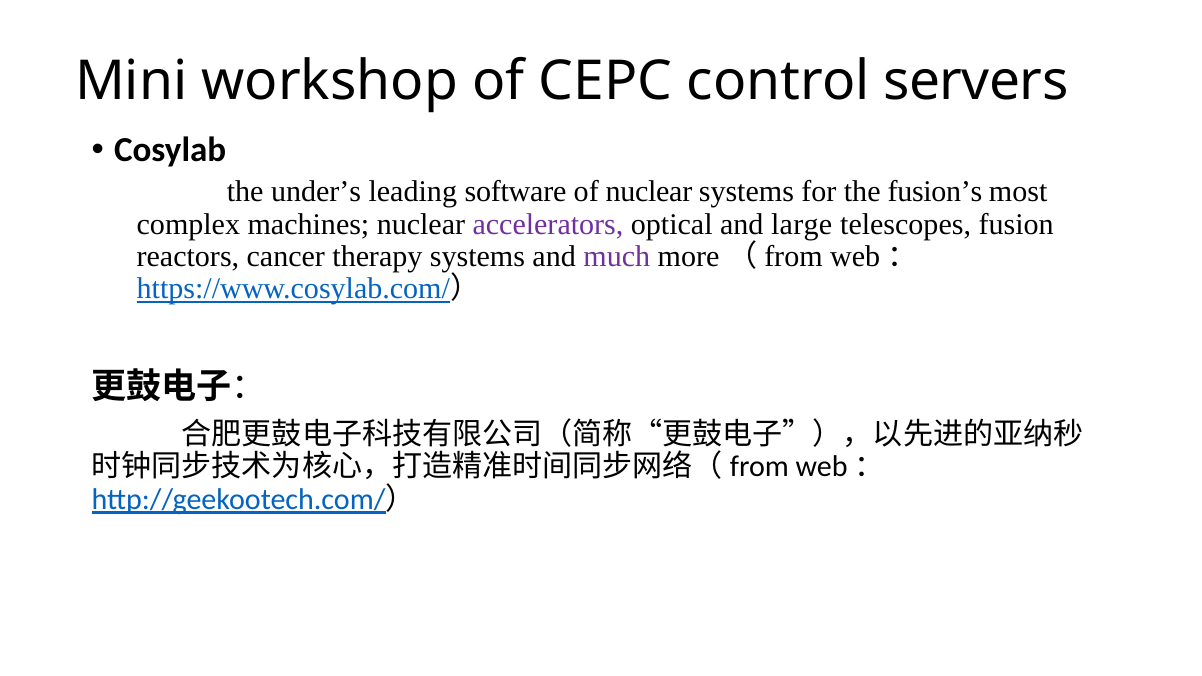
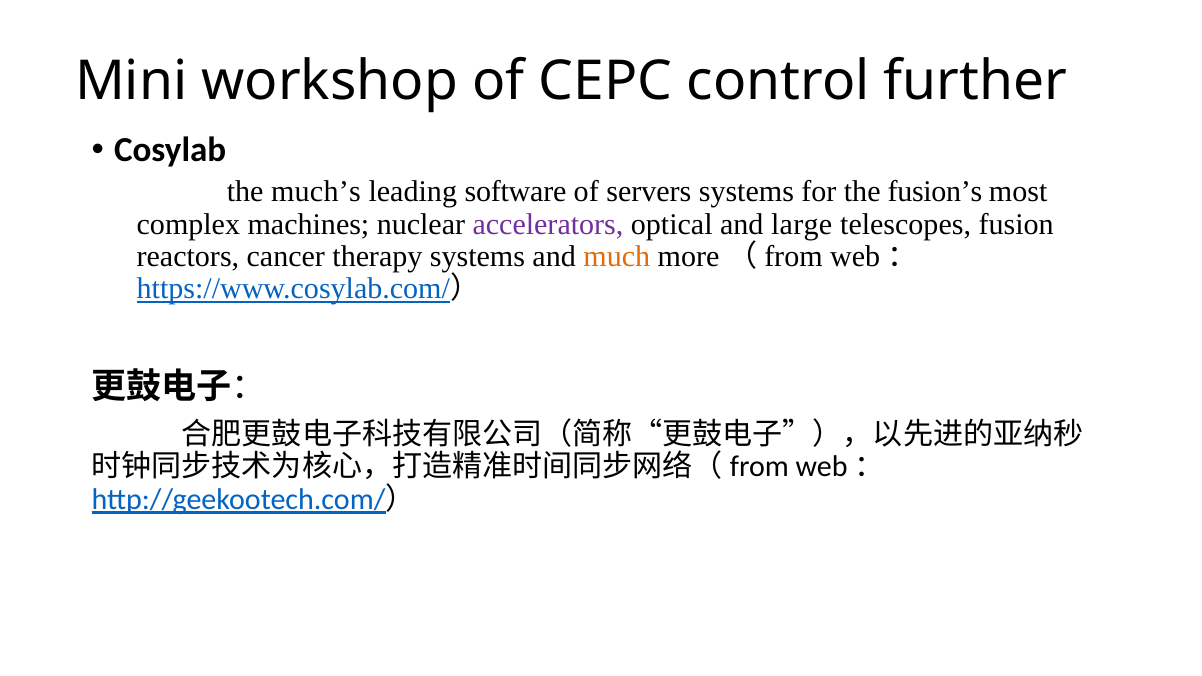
servers: servers -> further (976, 82)
under’s: under’s -> much’s (316, 192)
of nuclear: nuclear -> servers (649, 192)
much colour: purple -> orange (617, 257)
